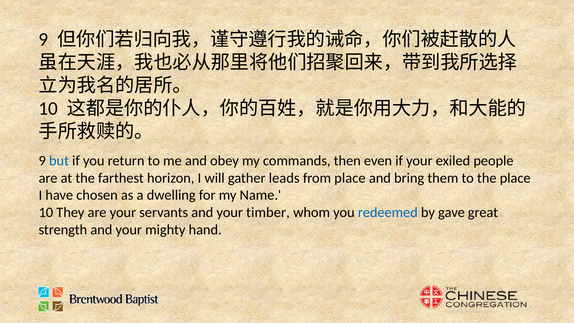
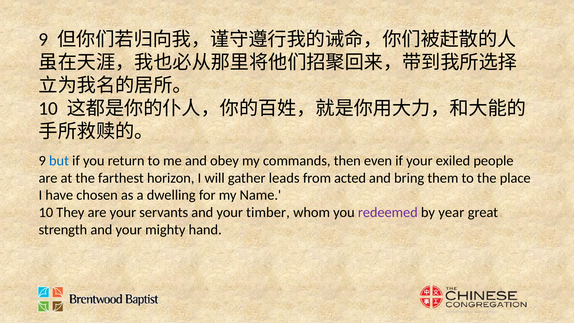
from place: place -> acted (350, 178)
redeemed colour: blue -> purple (388, 212)
gave: gave -> year (451, 212)
